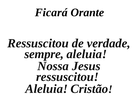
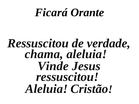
sempre: sempre -> chama (44, 54)
Nossa: Nossa -> Vinde (53, 66)
